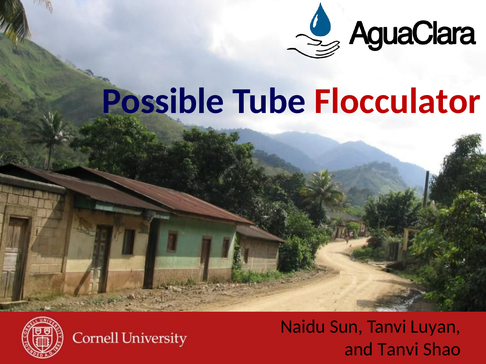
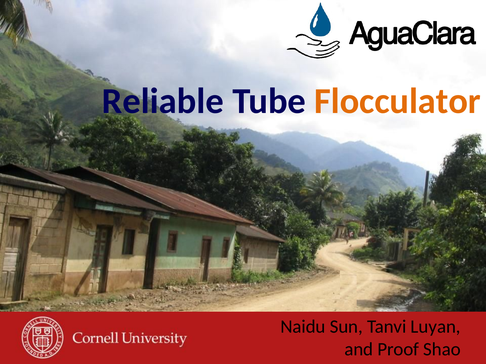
Possible: Possible -> Reliable (163, 101)
Flocculator colour: red -> orange (398, 101)
and Tanvi: Tanvi -> Proof (398, 350)
